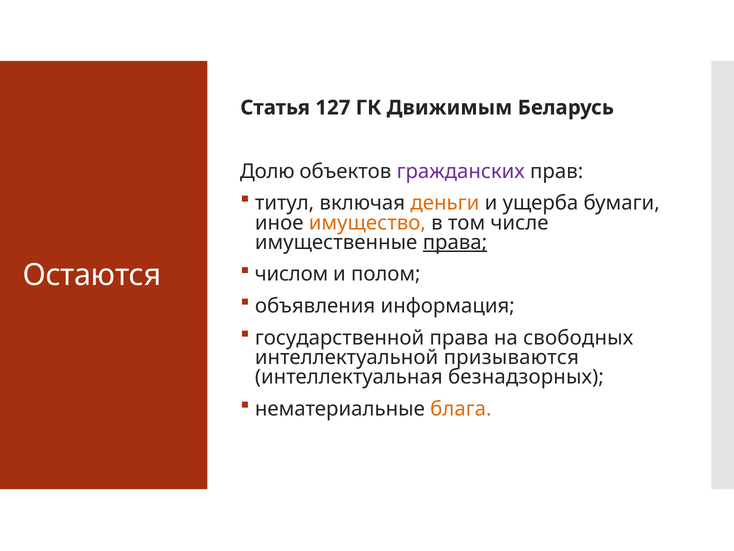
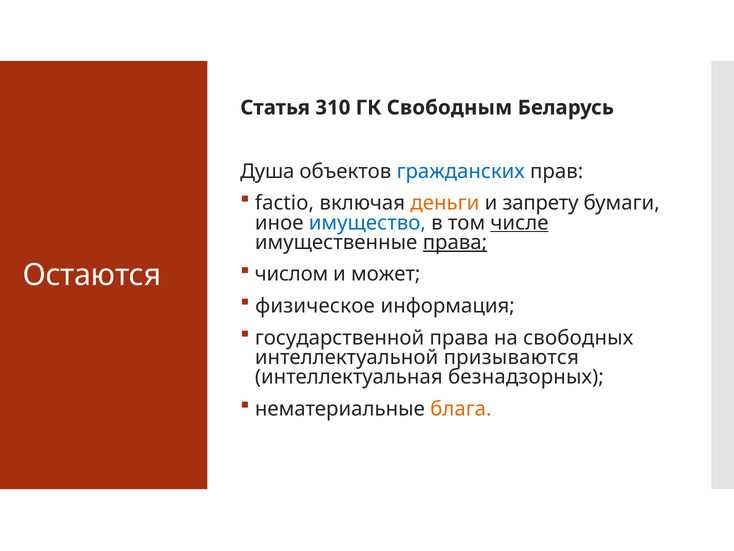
127: 127 -> 310 (333, 108)
Движимым: Движимым -> Свободным (449, 108)
Долю: Долю -> Душа (267, 171)
гражданских colour: purple -> blue (461, 171)
титул: титул -> factio (285, 203)
ущерба: ущерба -> запрету (541, 203)
имущество colour: orange -> blue (367, 223)
числе underline: none -> present (519, 223)
полом: полом -> может (386, 274)
объявления: объявления -> физическое (315, 306)
